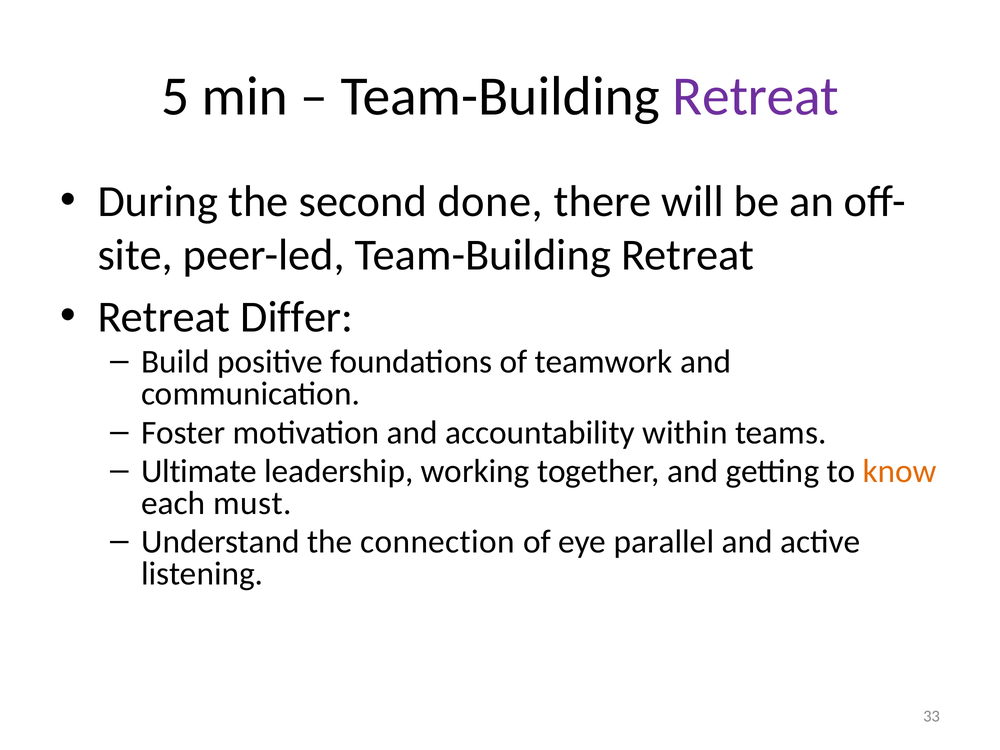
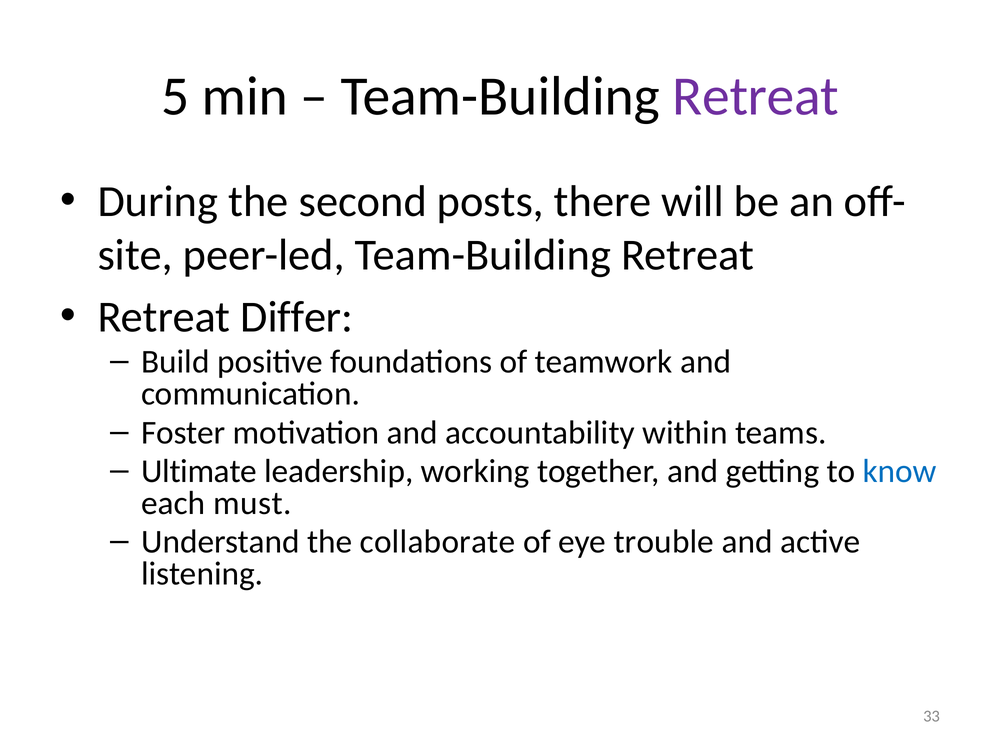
done: done -> posts (490, 201)
know colour: orange -> blue (900, 471)
connection: connection -> collaborate (438, 542)
parallel: parallel -> trouble (664, 542)
